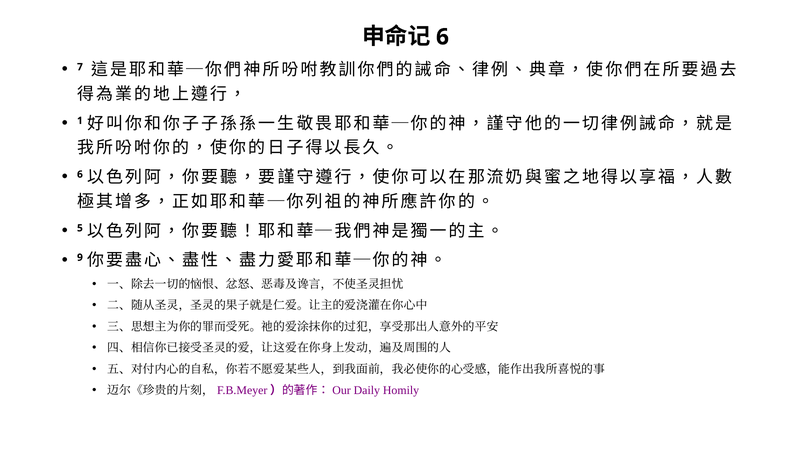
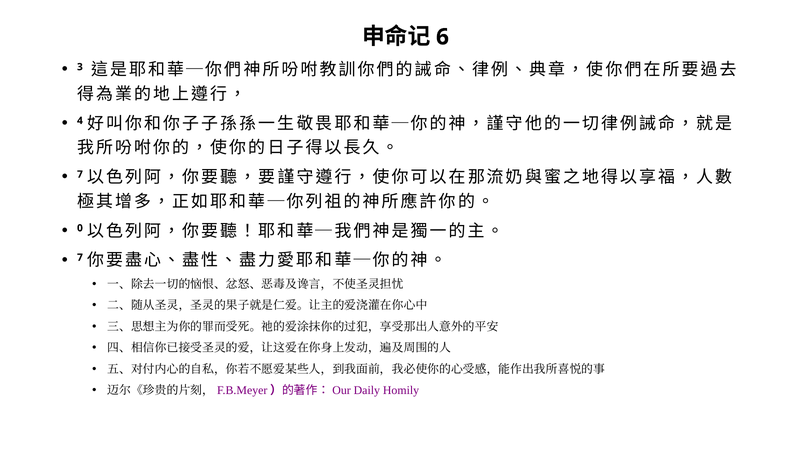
7: 7 -> 3 (80, 67)
1: 1 -> 4 (80, 121)
6: 6 -> 7 (80, 174)
5: 5 -> 0 (80, 228)
9: 9 -> 7 (80, 258)
